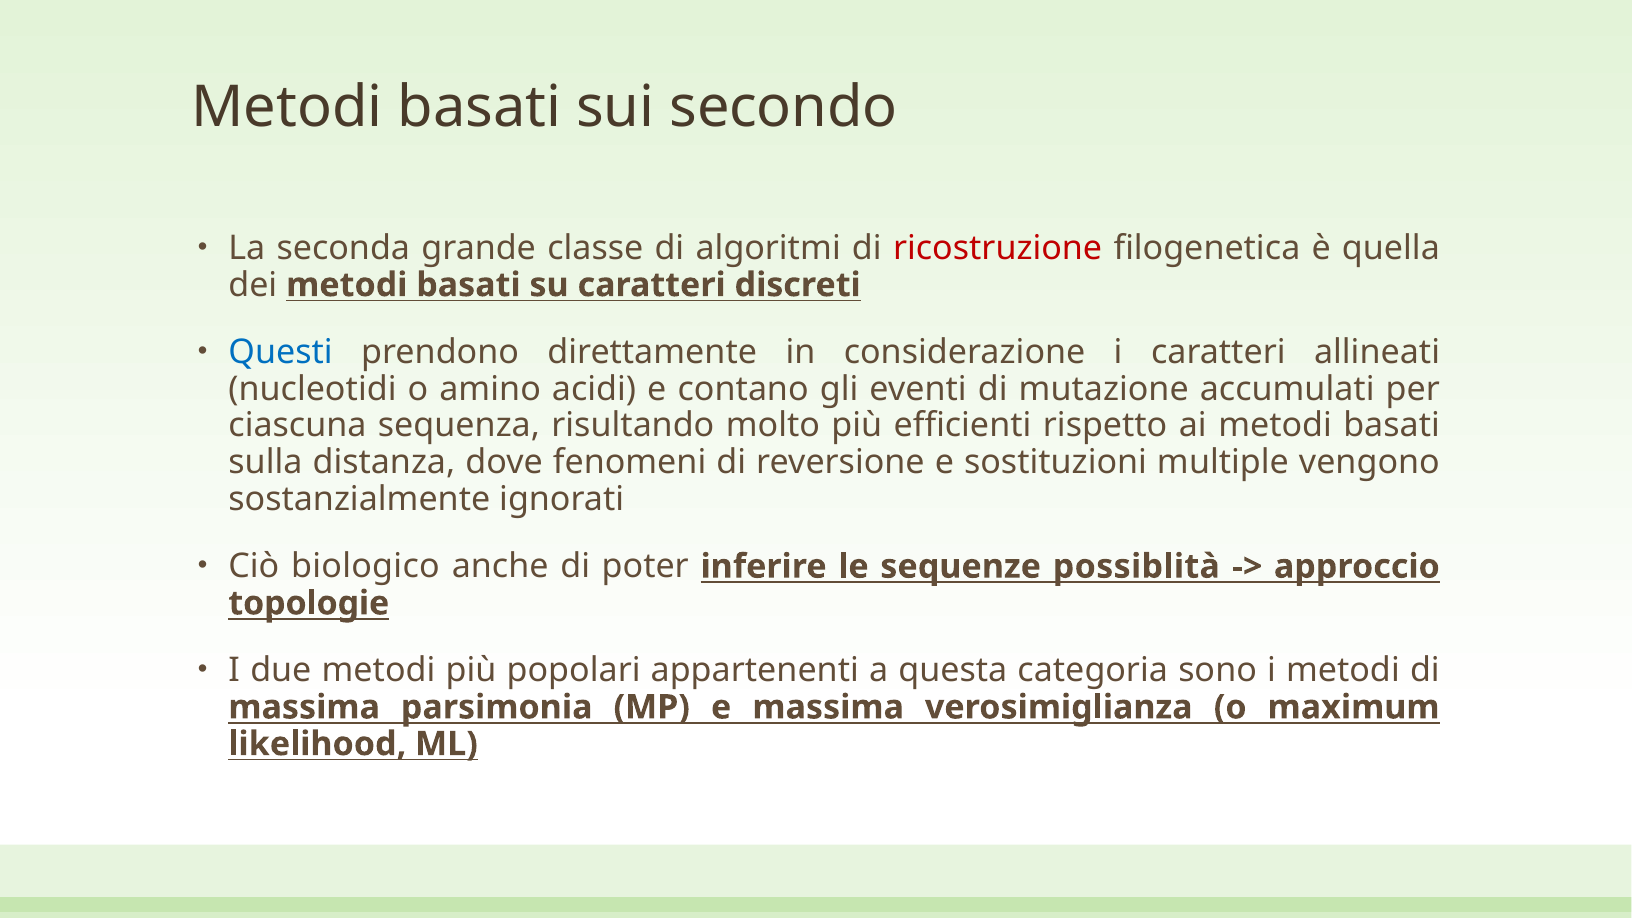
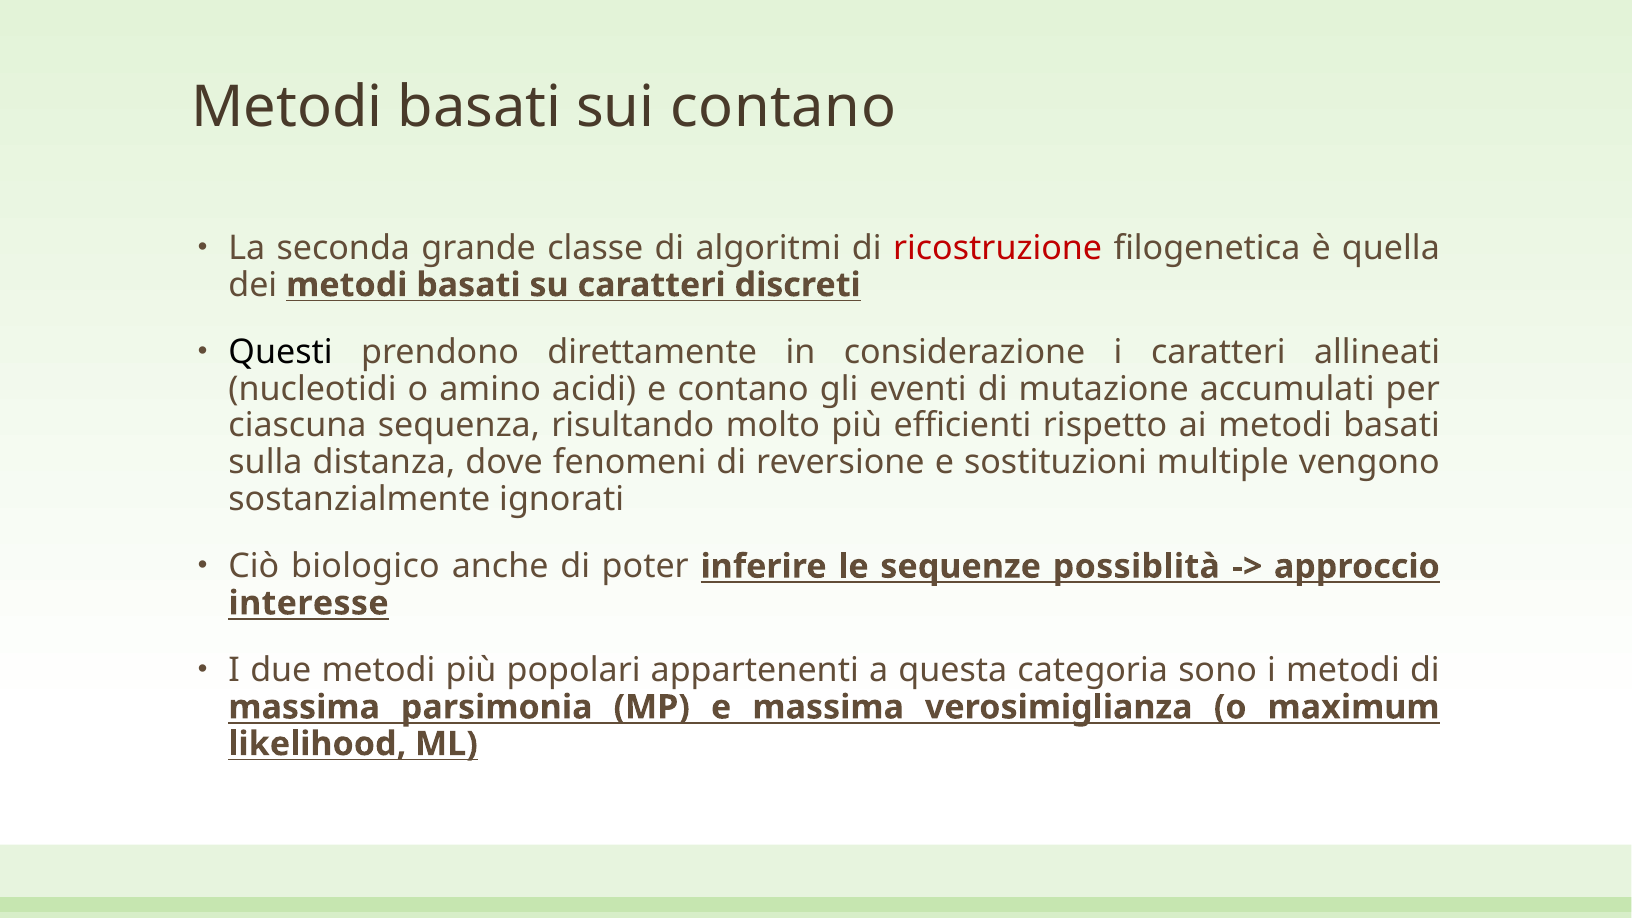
sui secondo: secondo -> contano (783, 107)
Questi colour: blue -> black (281, 352)
topologie: topologie -> interesse (309, 603)
